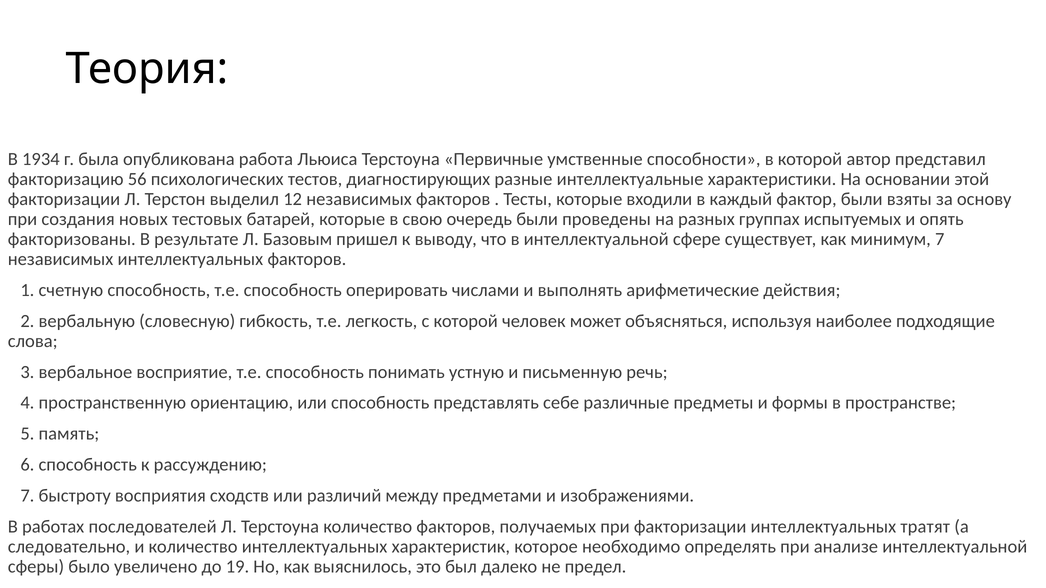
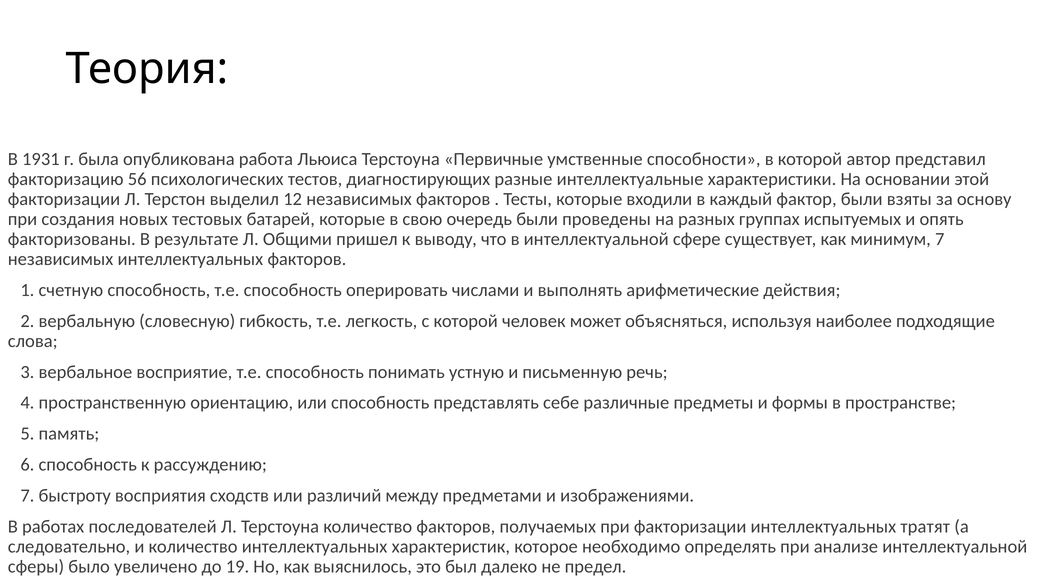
1934: 1934 -> 1931 (41, 159)
Базовым: Базовым -> Общими (297, 239)
